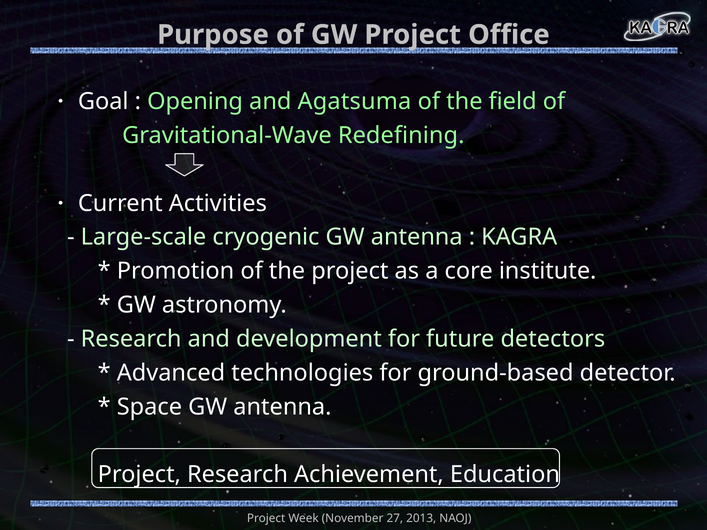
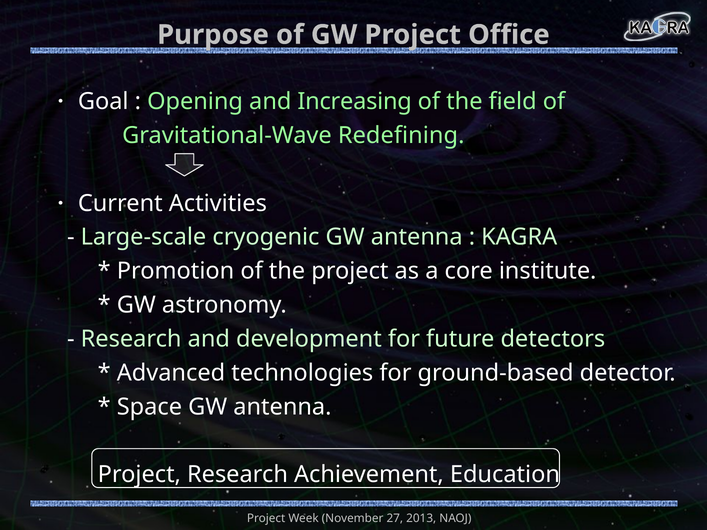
Agatsuma: Agatsuma -> Increasing (355, 102)
